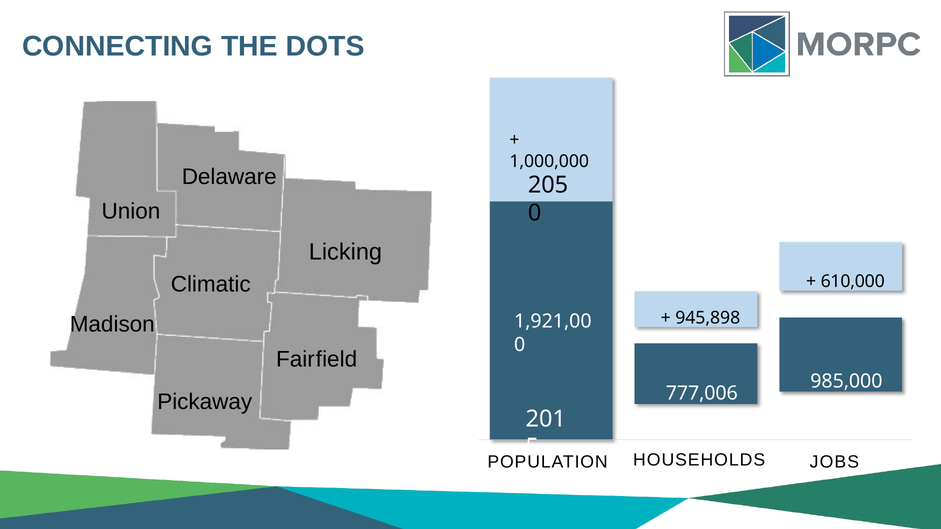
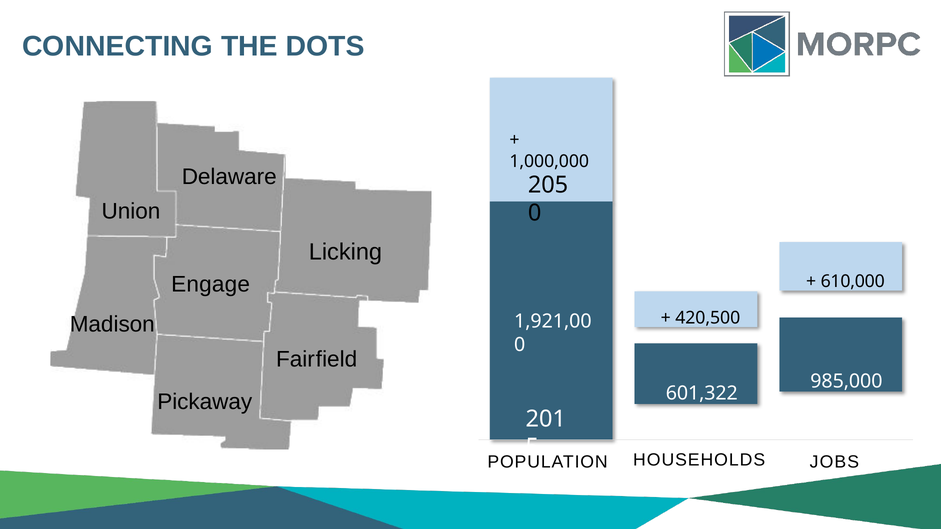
Climatic: Climatic -> Engage (211, 285)
945,898: 945,898 -> 420,500 (708, 318)
777,006: 777,006 -> 601,322 (702, 394)
